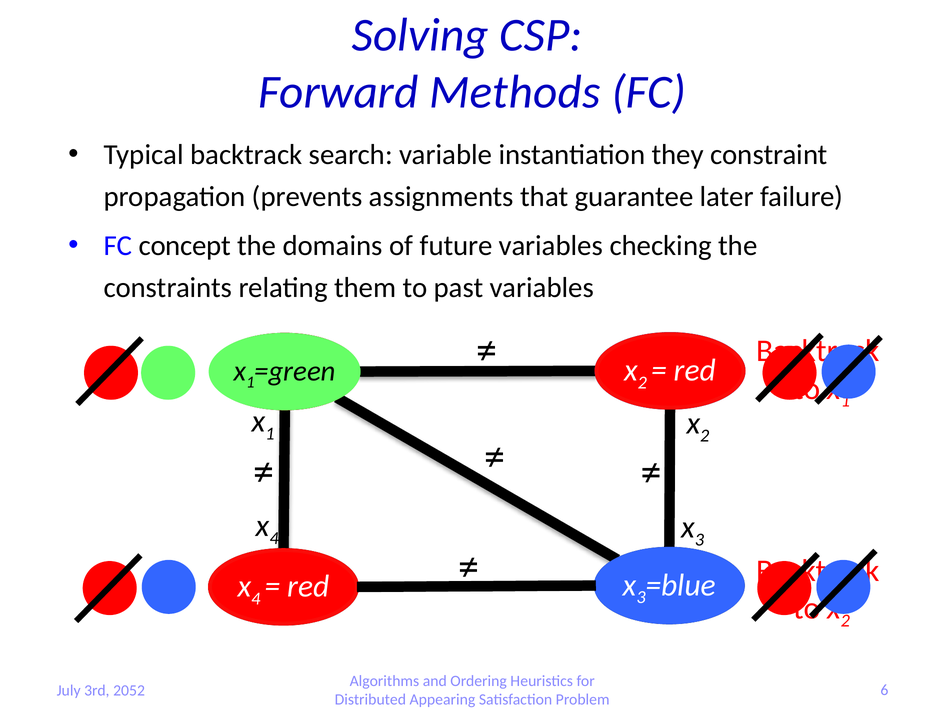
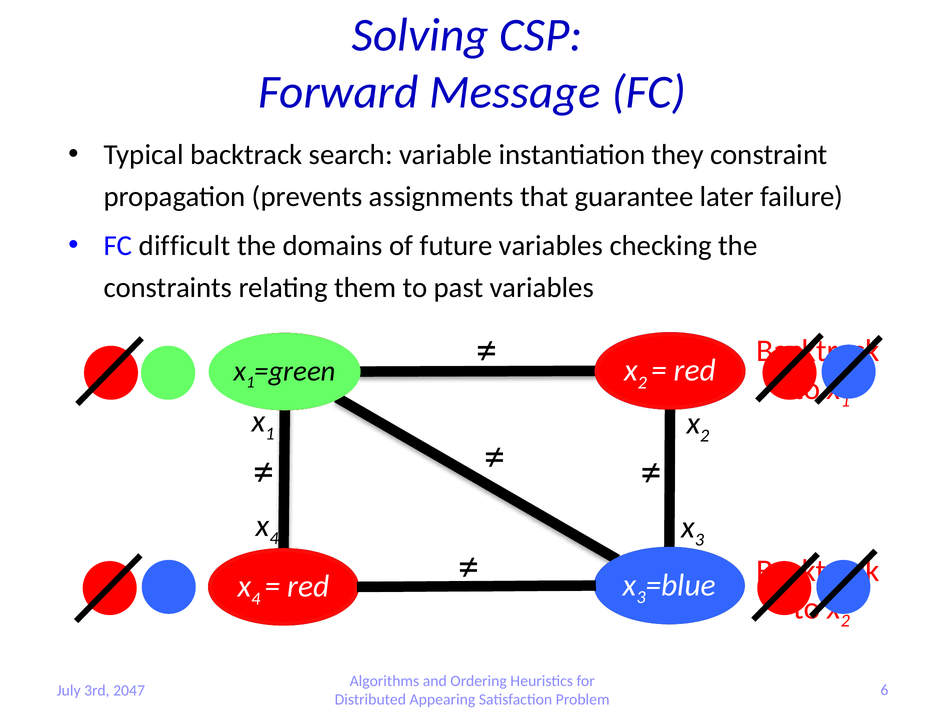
Methods: Methods -> Message (515, 92)
concept: concept -> difficult (184, 246)
2052: 2052 -> 2047 (129, 690)
